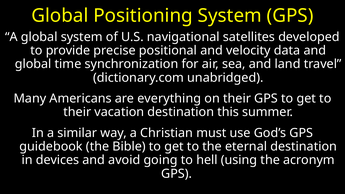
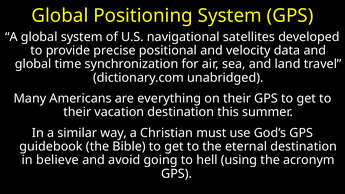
devices: devices -> believe (57, 160)
